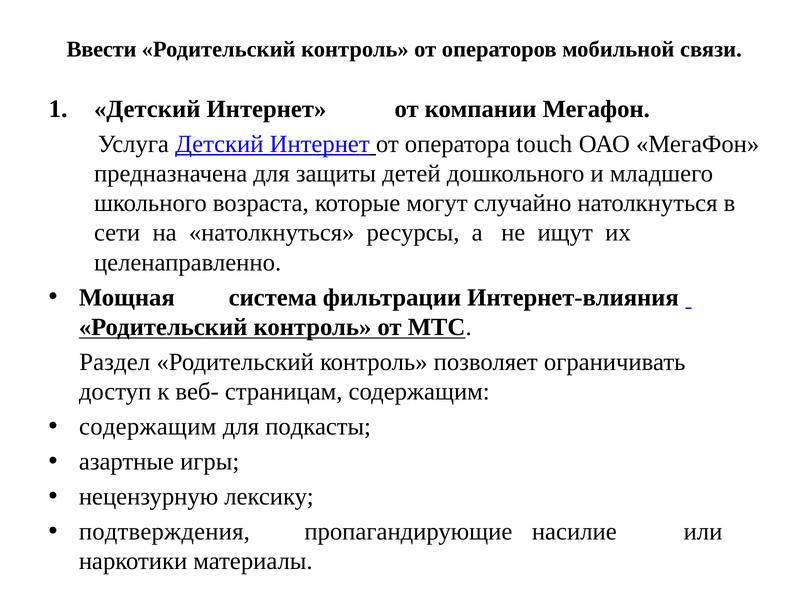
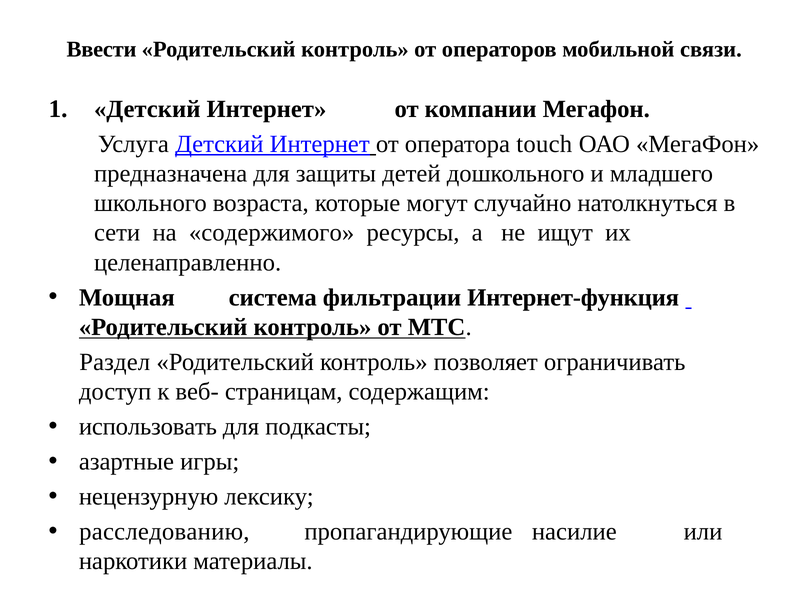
на натолкнуться: натолкнуться -> содержимого (272, 233)
Интернет-влияния: Интернет-влияния -> Интернет-функция (573, 298)
содержащим: содержащим -> использовать (148, 427)
подтверждения: подтверждения -> расследованию (164, 532)
